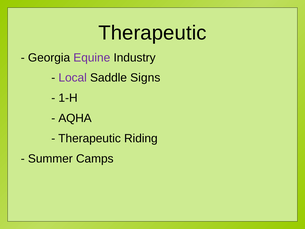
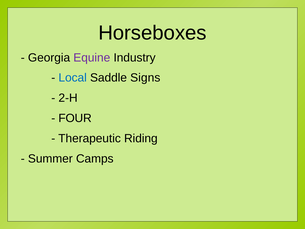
Therapeutic: Therapeutic -> Horseboxes (152, 33)
Local colour: purple -> blue (73, 78)
1-H: 1-H -> 2-H (68, 98)
AQHA: AQHA -> FOUR (75, 118)
